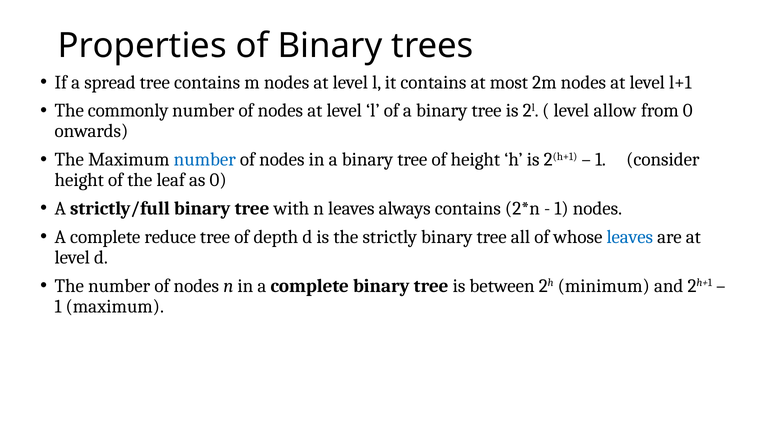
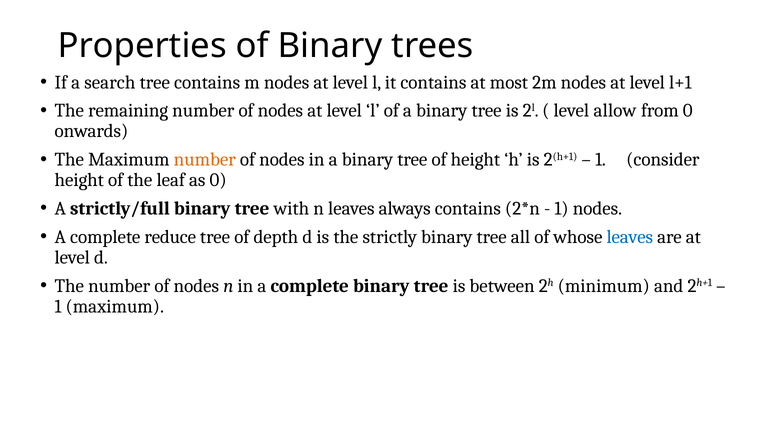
spread: spread -> search (110, 82)
commonly: commonly -> remaining (128, 111)
number colour: blue -> orange (205, 160)
